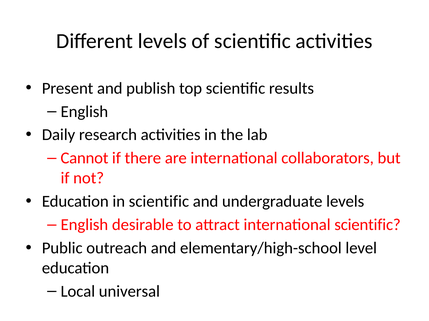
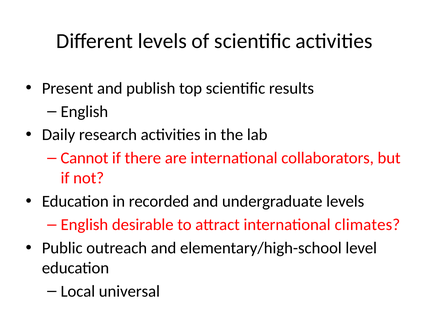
in scientific: scientific -> recorded (159, 202)
international scientific: scientific -> climates (367, 225)
